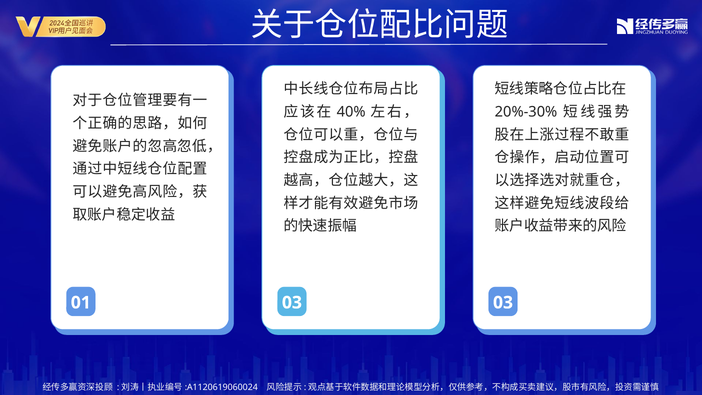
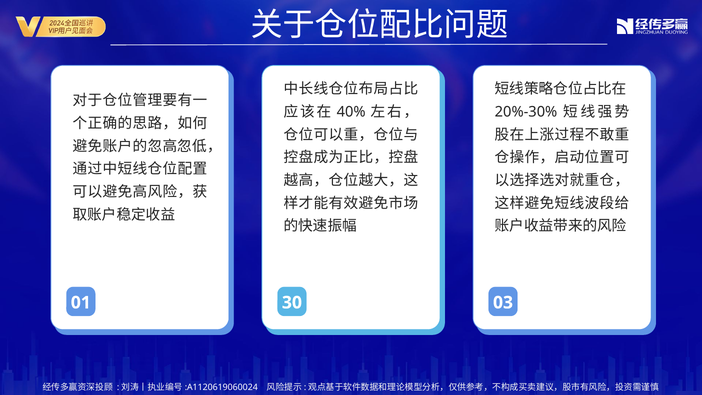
01 03: 03 -> 30 (292, 303)
